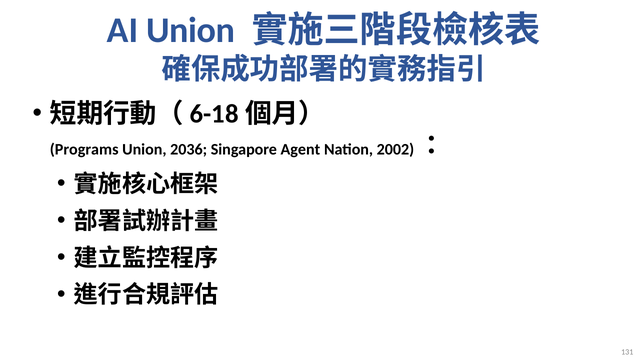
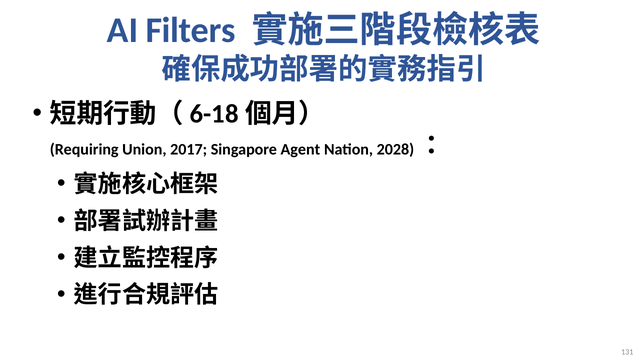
AI Union: Union -> Filters (191, 31)
Programs: Programs -> Requiring (84, 150)
2036: 2036 -> 2017 (189, 150)
2002: 2002 -> 2028 (395, 150)
